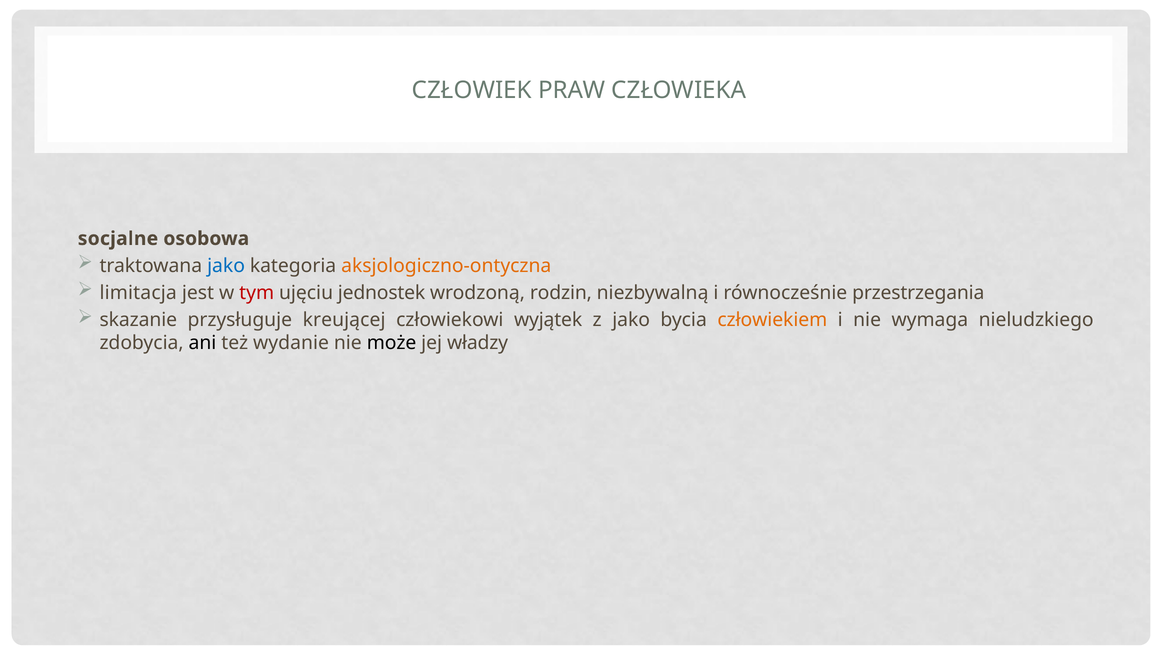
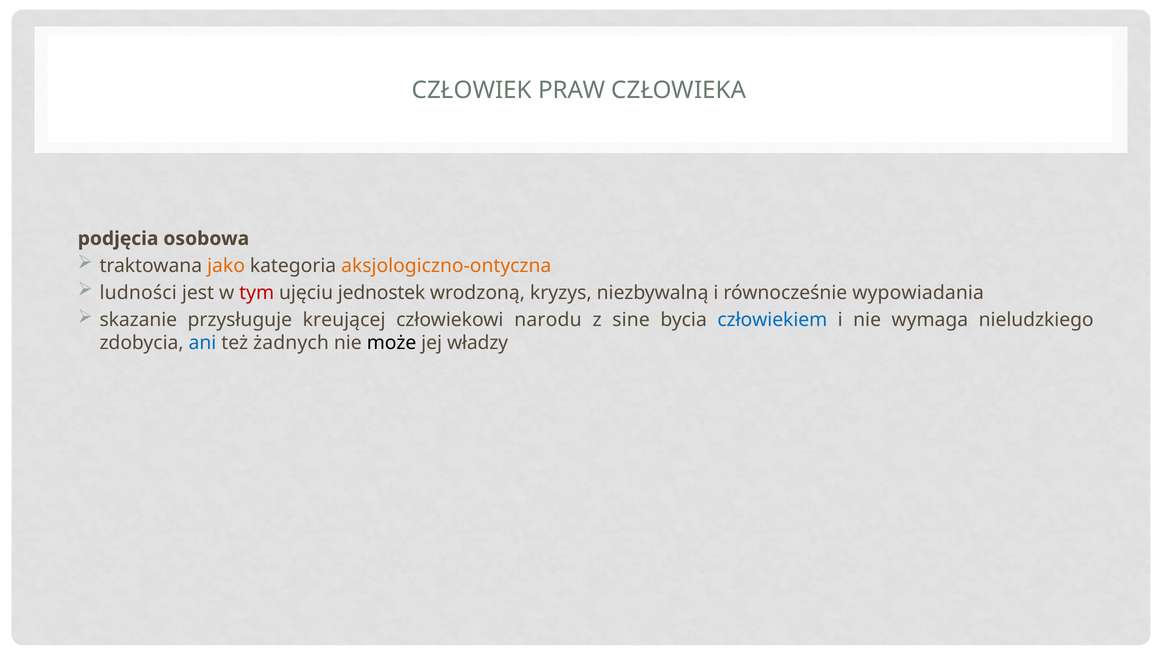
socjalne: socjalne -> podjęcia (118, 238)
jako colour: blue -> orange (226, 266)
limitacja: limitacja -> ludności (138, 293)
rodzin: rodzin -> kryzys (561, 293)
przestrzegania: przestrzegania -> wypowiadania (918, 293)
wyjątek: wyjątek -> narodu (548, 320)
z jako: jako -> sine (631, 320)
człowiekiem colour: orange -> blue (772, 320)
ani colour: black -> blue (202, 343)
wydanie: wydanie -> żadnych (291, 343)
